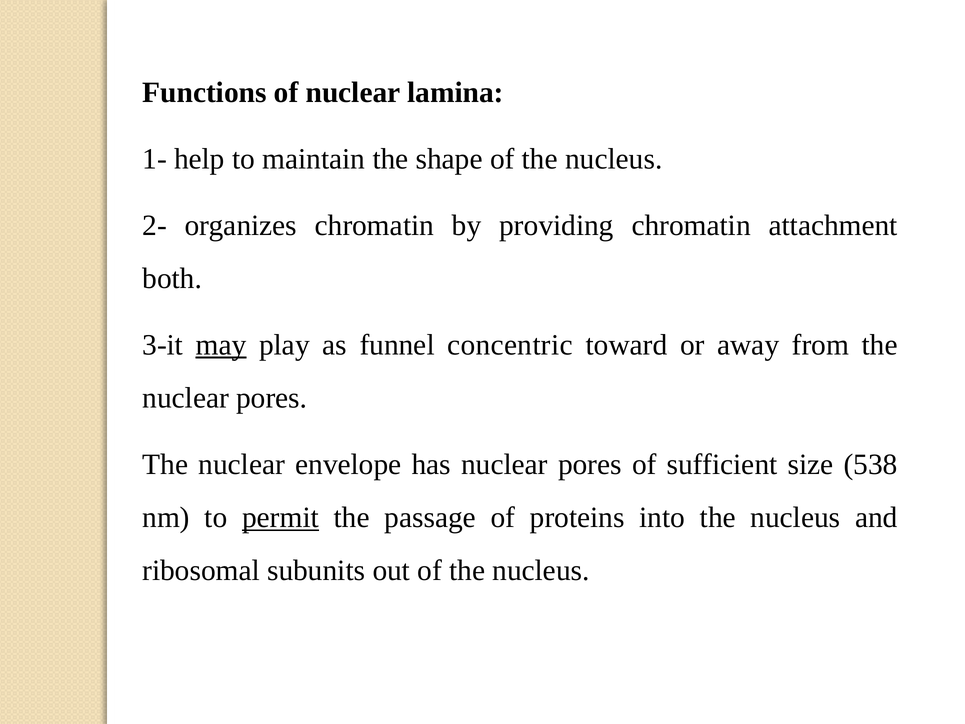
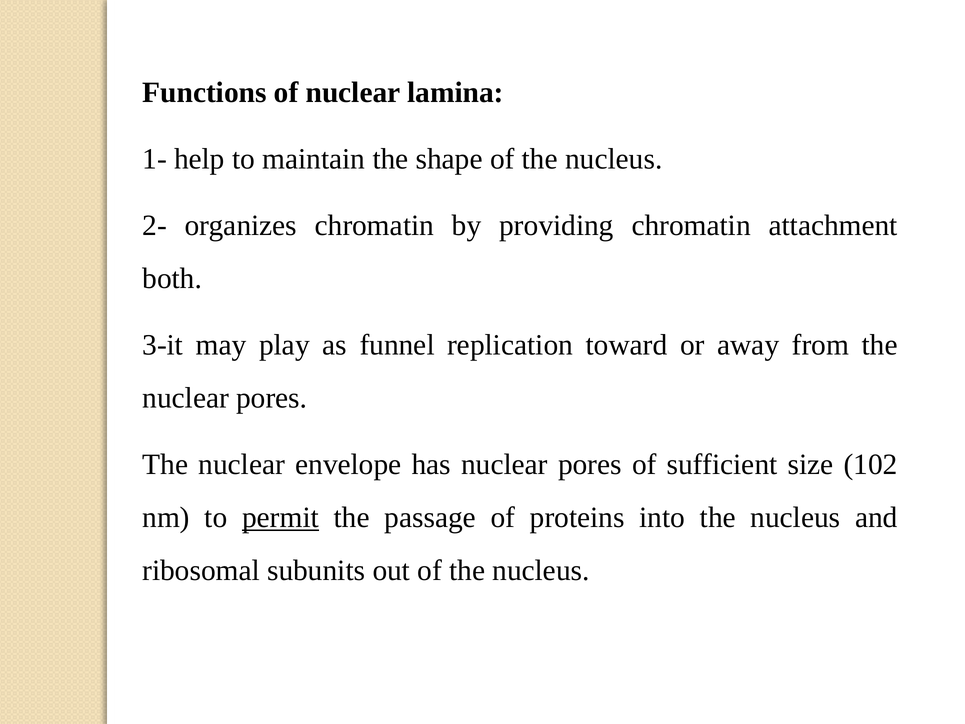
may underline: present -> none (221, 345)
concentric: concentric -> replication (510, 345)
538: 538 -> 102 (871, 464)
